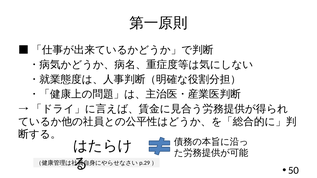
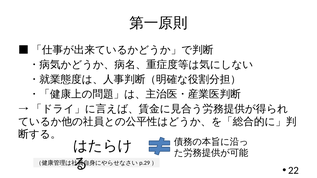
50: 50 -> 22 (293, 171)
